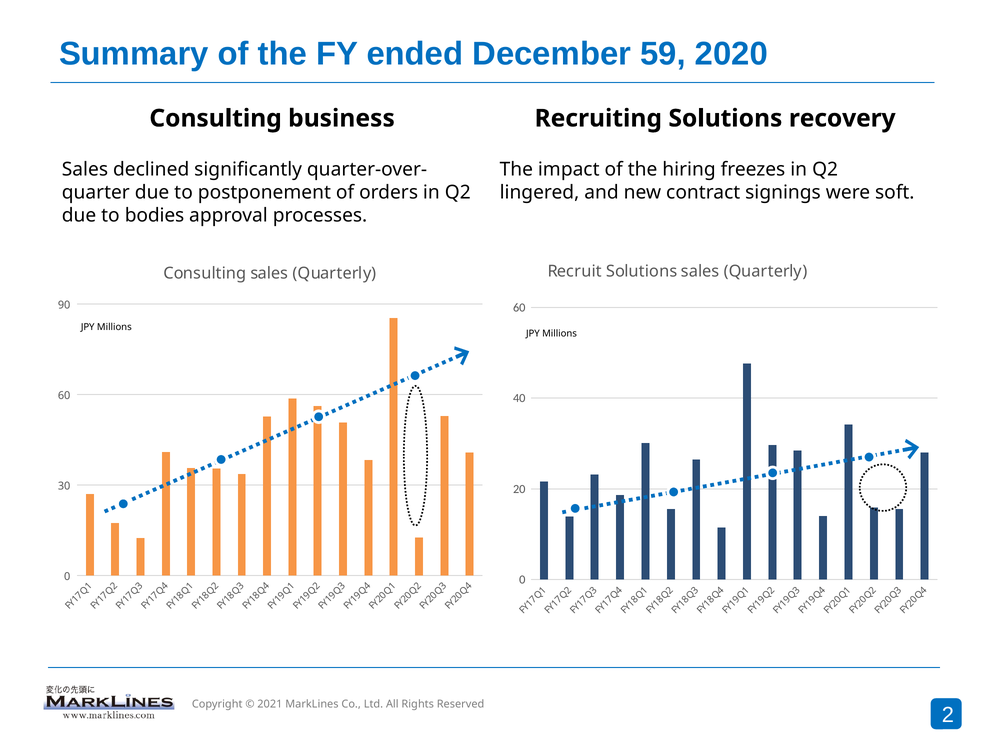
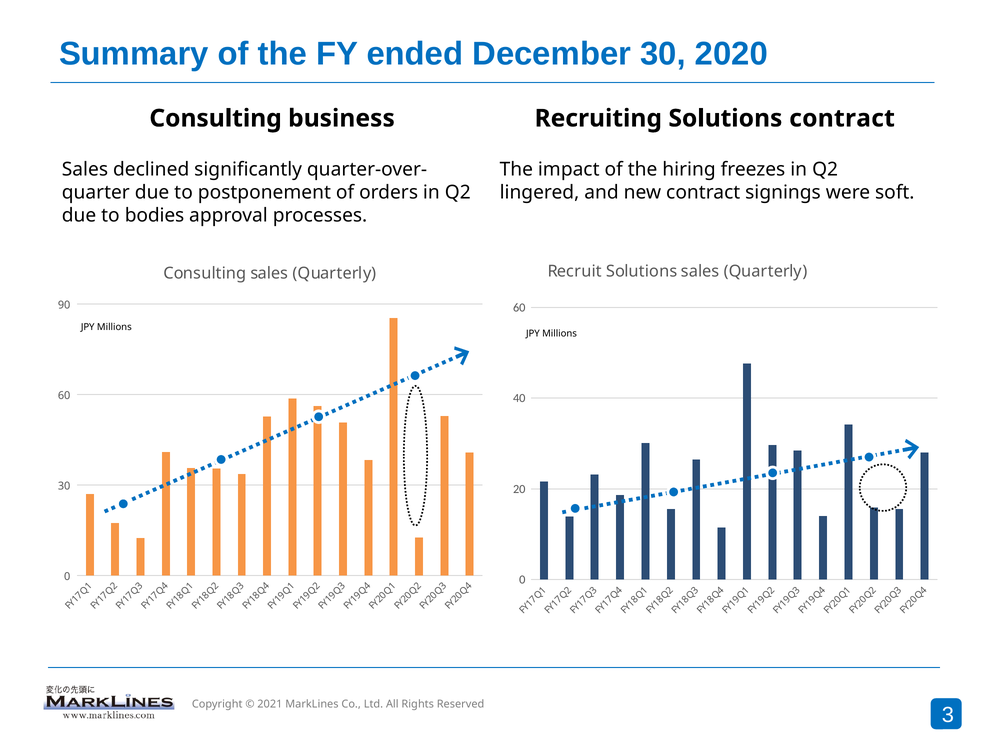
December 59: 59 -> 30 (663, 54)
Solutions recovery: recovery -> contract (842, 118)
2: 2 -> 3 (948, 715)
